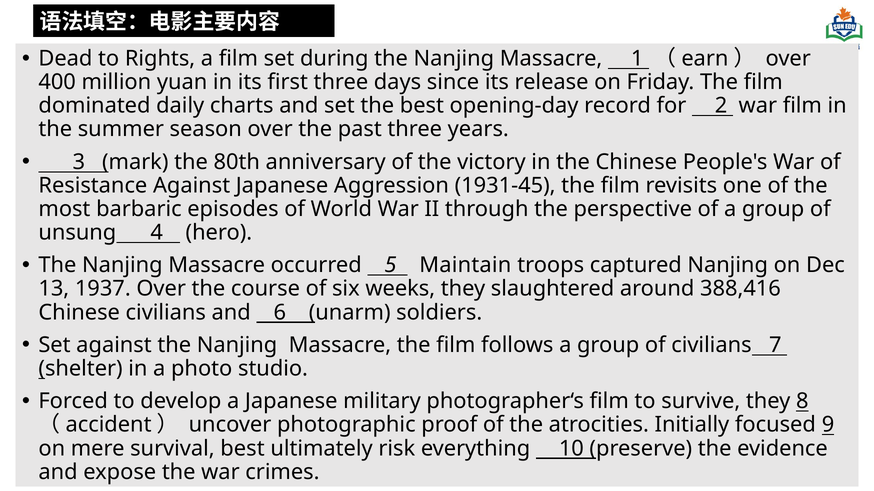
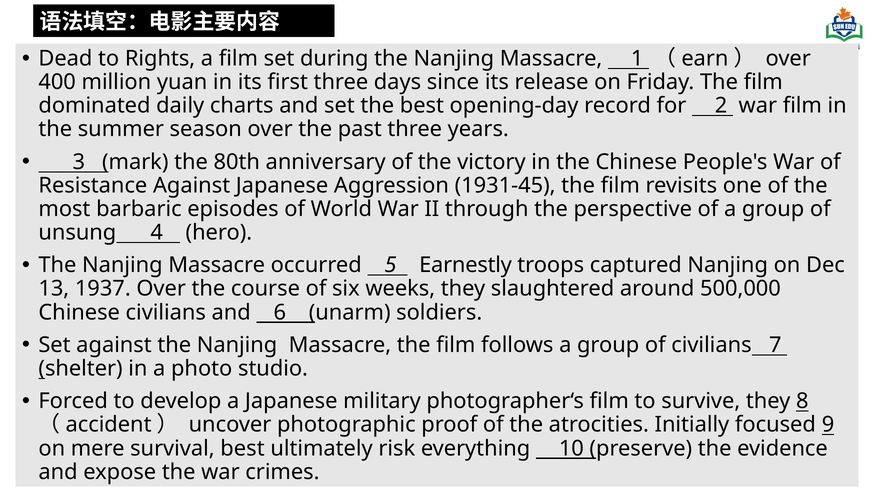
Maintain: Maintain -> Earnestly (466, 266)
388,416: 388,416 -> 500,000 (740, 289)
